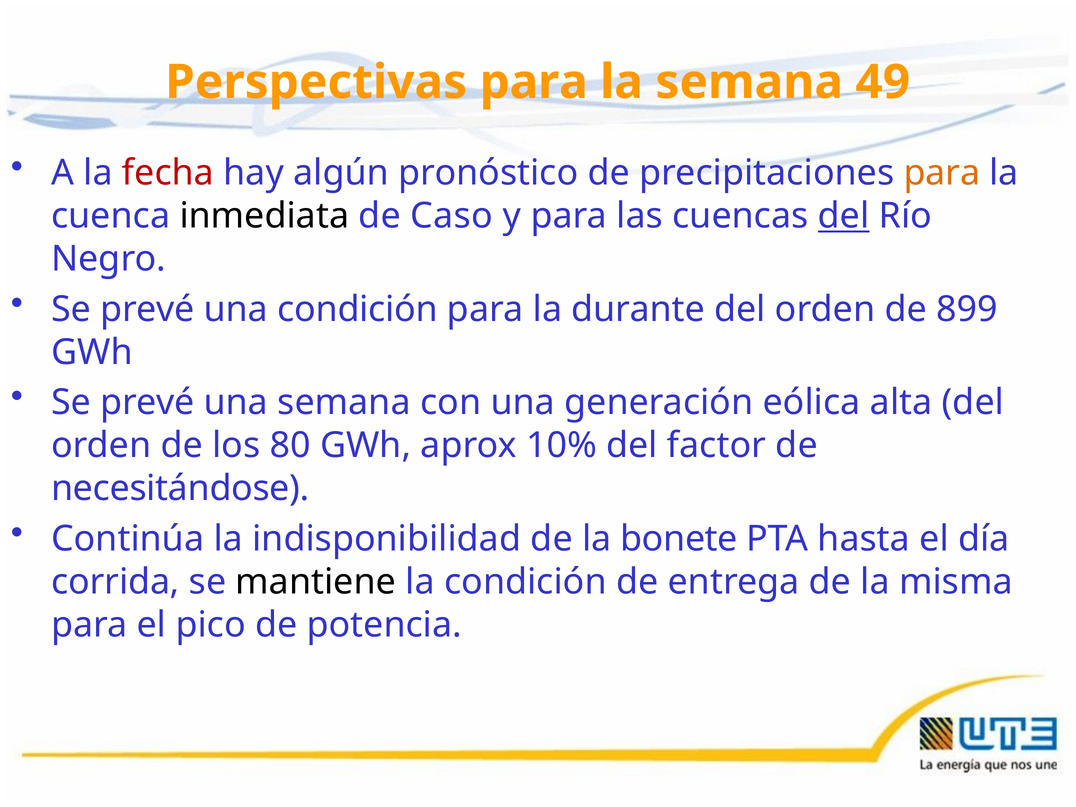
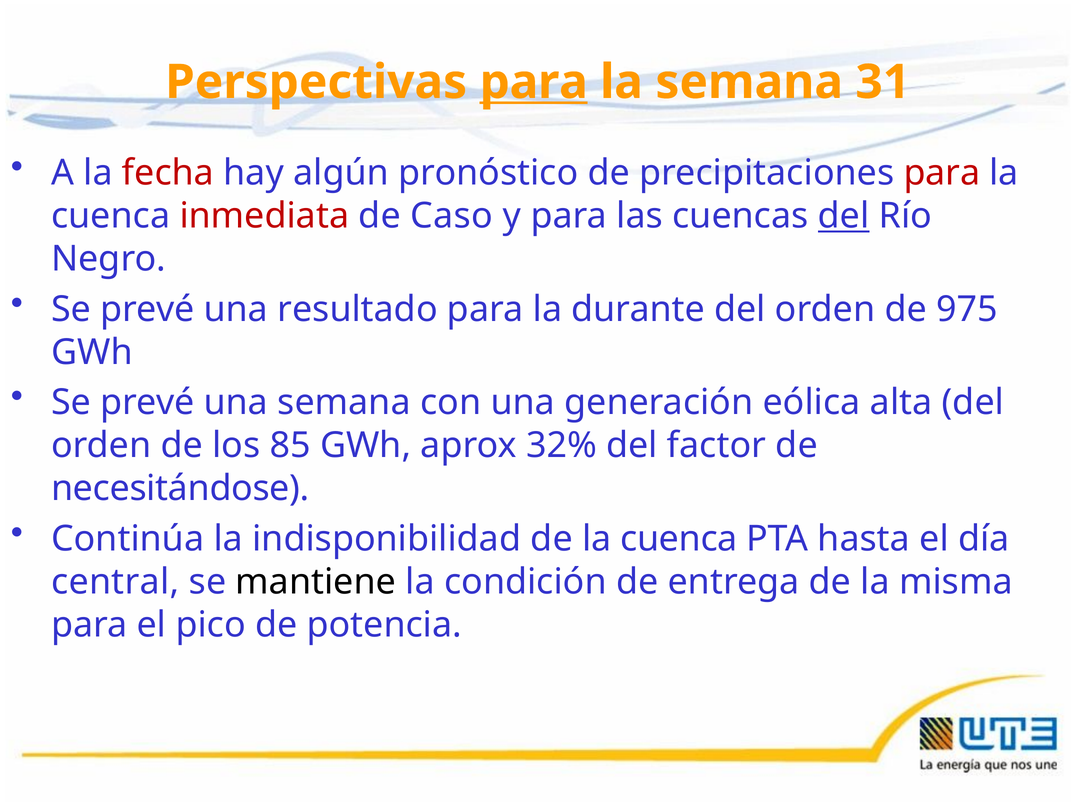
para underline: none -> present (534, 82)
49: 49 -> 31 (883, 82)
para colour: orange -> red (942, 173)
inmediata colour: black -> red (264, 216)
una condición: condición -> resultado (358, 309)
899: 899 -> 975 (967, 309)
80: 80 -> 85 (290, 445)
10%: 10% -> 32% (562, 445)
de la bonete: bonete -> cuenca (679, 539)
corrida: corrida -> central (115, 582)
